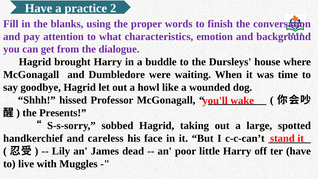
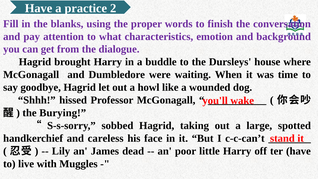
Presents: Presents -> Burying (63, 113)
